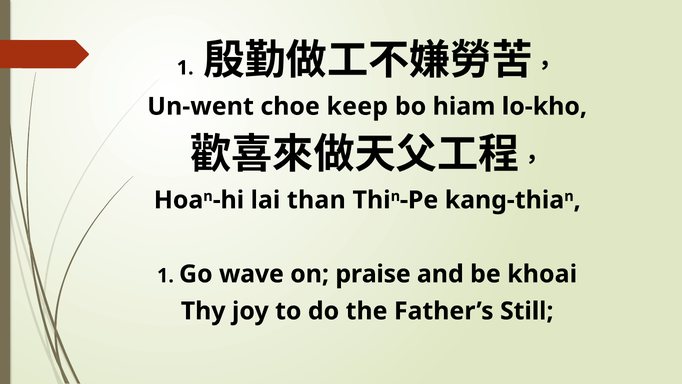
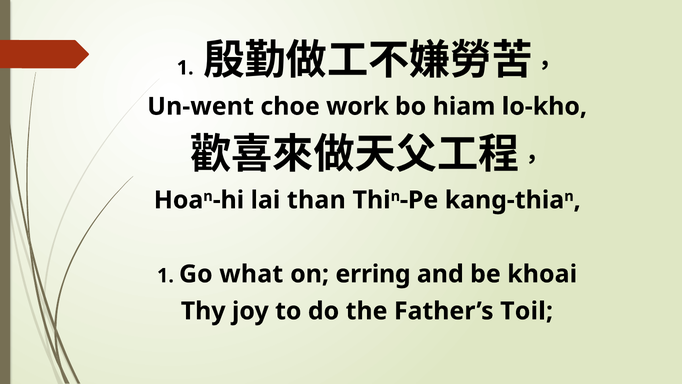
keep: keep -> work (358, 106)
wave: wave -> what (251, 274)
praise: praise -> erring (373, 274)
Still: Still -> Toil (527, 311)
